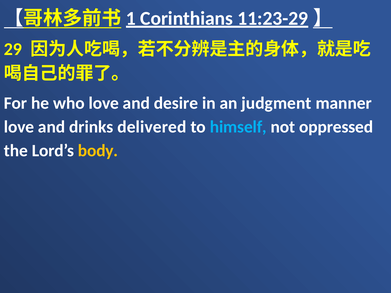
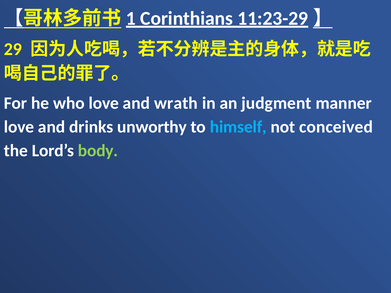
desire: desire -> wrath (176, 103)
delivered: delivered -> unworthy (152, 127)
oppressed: oppressed -> conceived (336, 127)
body colour: yellow -> light green (98, 151)
